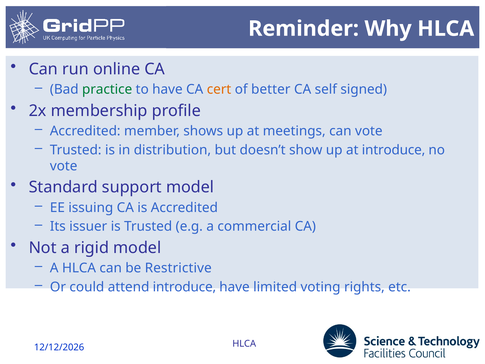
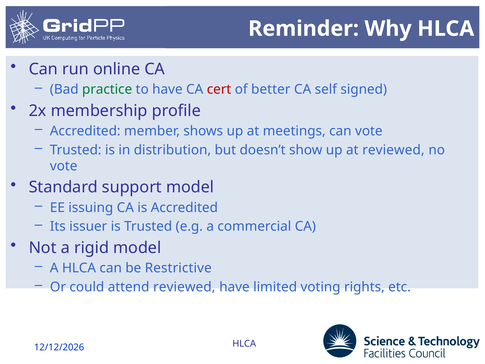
cert colour: orange -> red (219, 89)
at introduce: introduce -> reviewed (393, 150)
attend introduce: introduce -> reviewed (184, 287)
